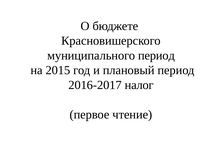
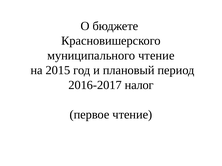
муниципального период: период -> чтение (156, 56)
